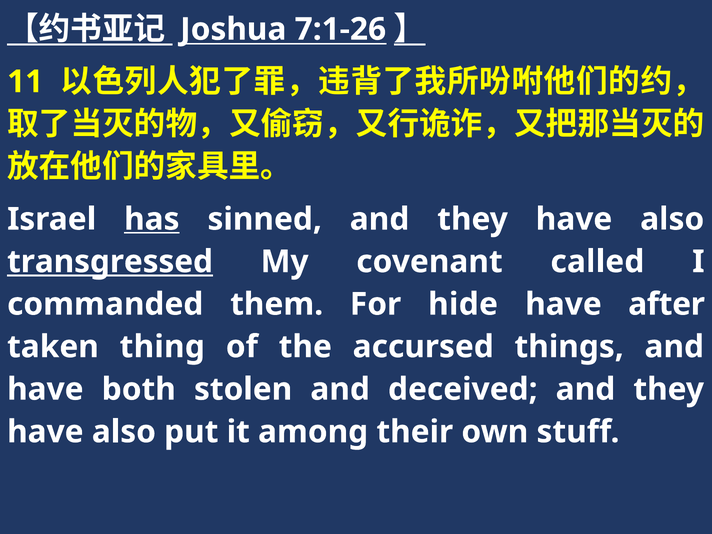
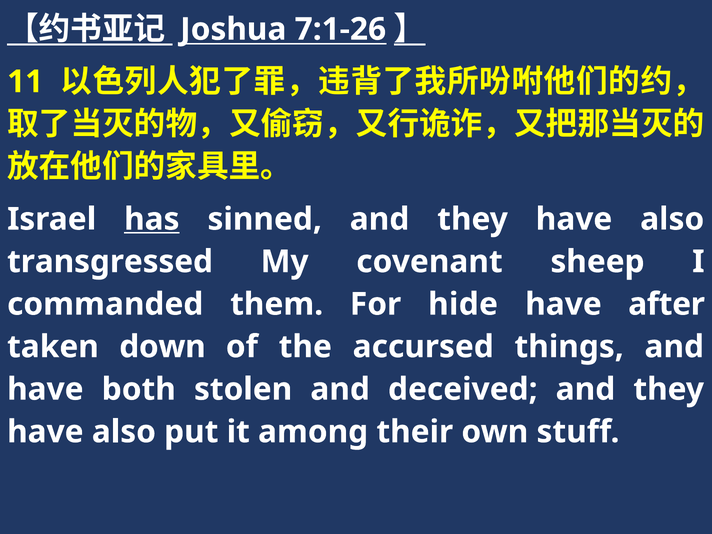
transgressed underline: present -> none (110, 262)
called: called -> sheep (597, 262)
thing: thing -> down (162, 347)
